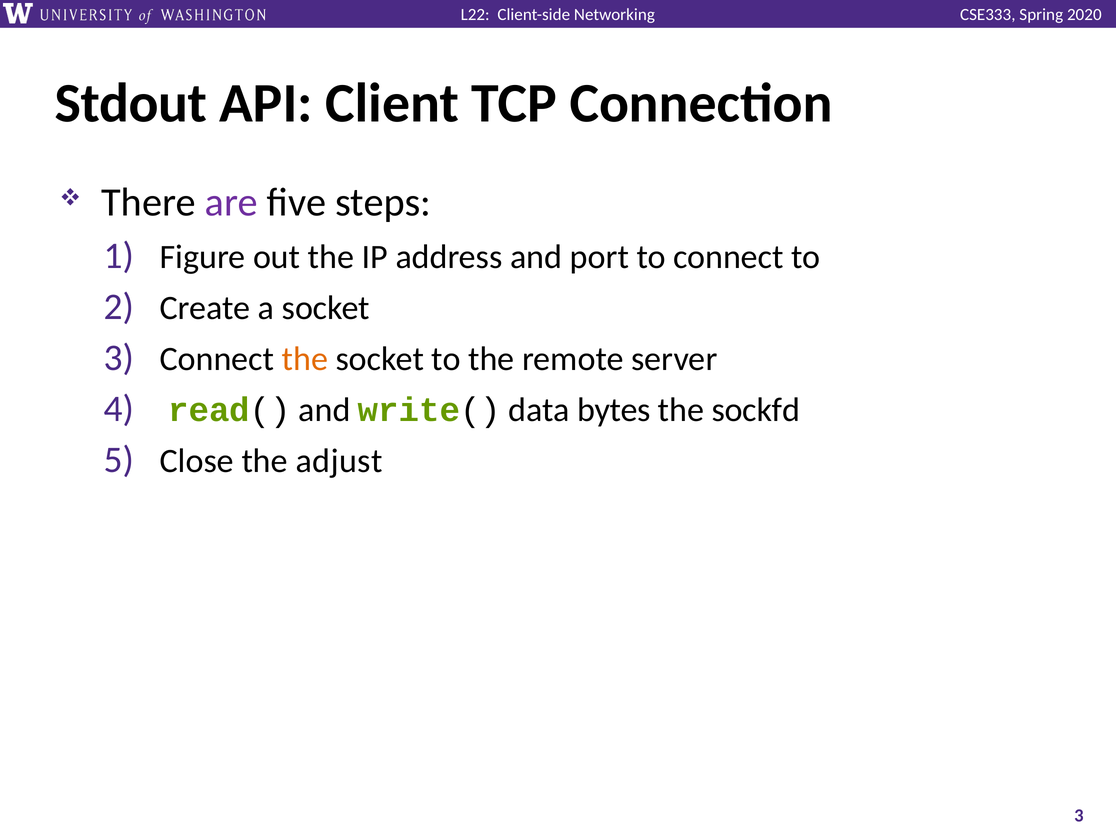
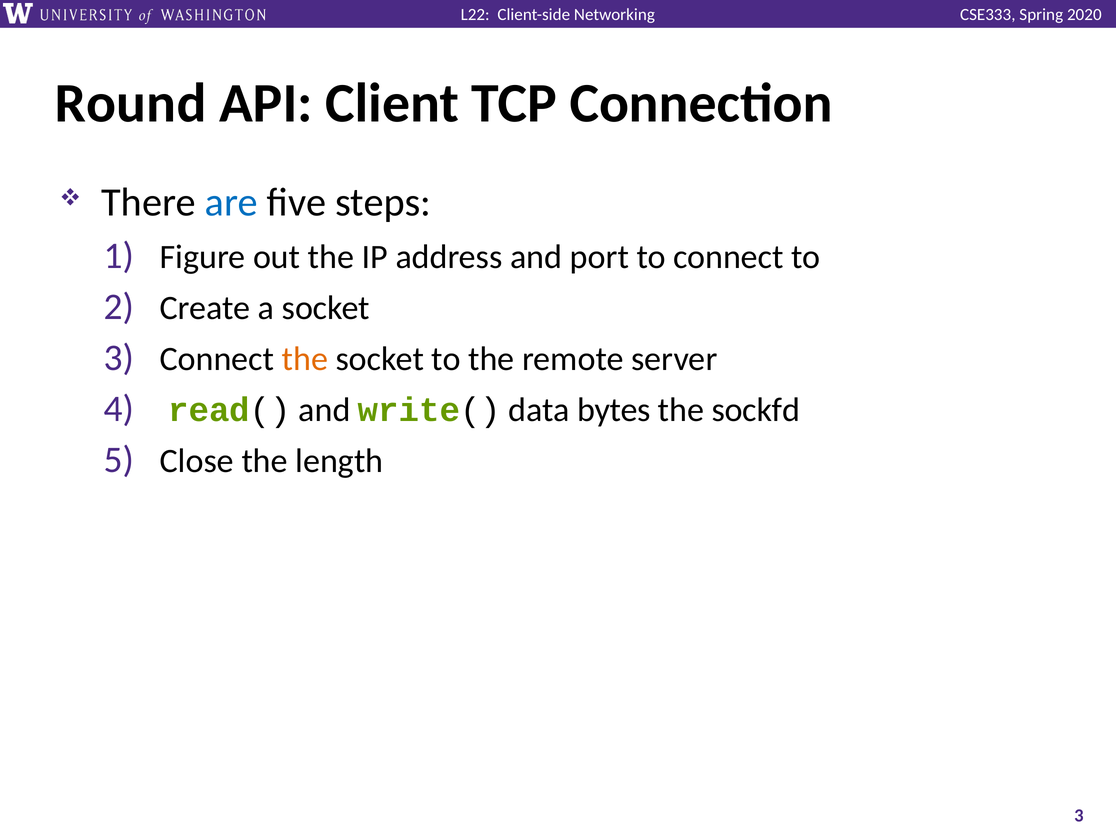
Stdout: Stdout -> Round (131, 104)
are colour: purple -> blue (231, 203)
adjust: adjust -> length (339, 461)
